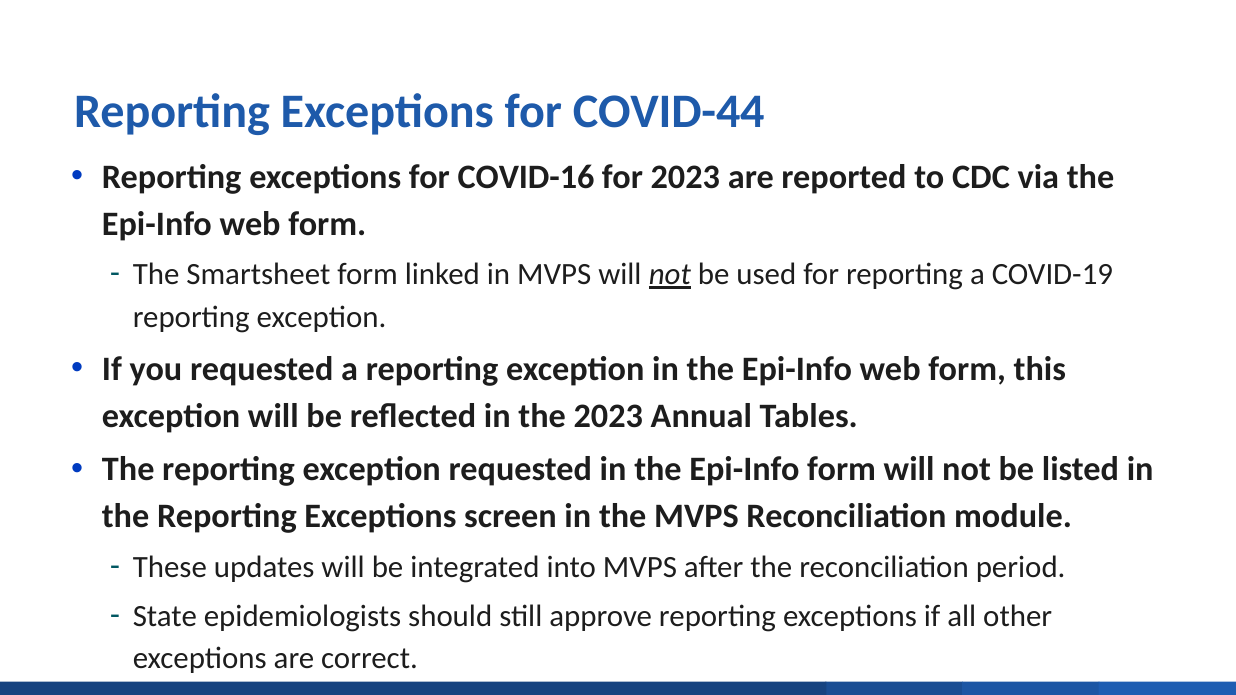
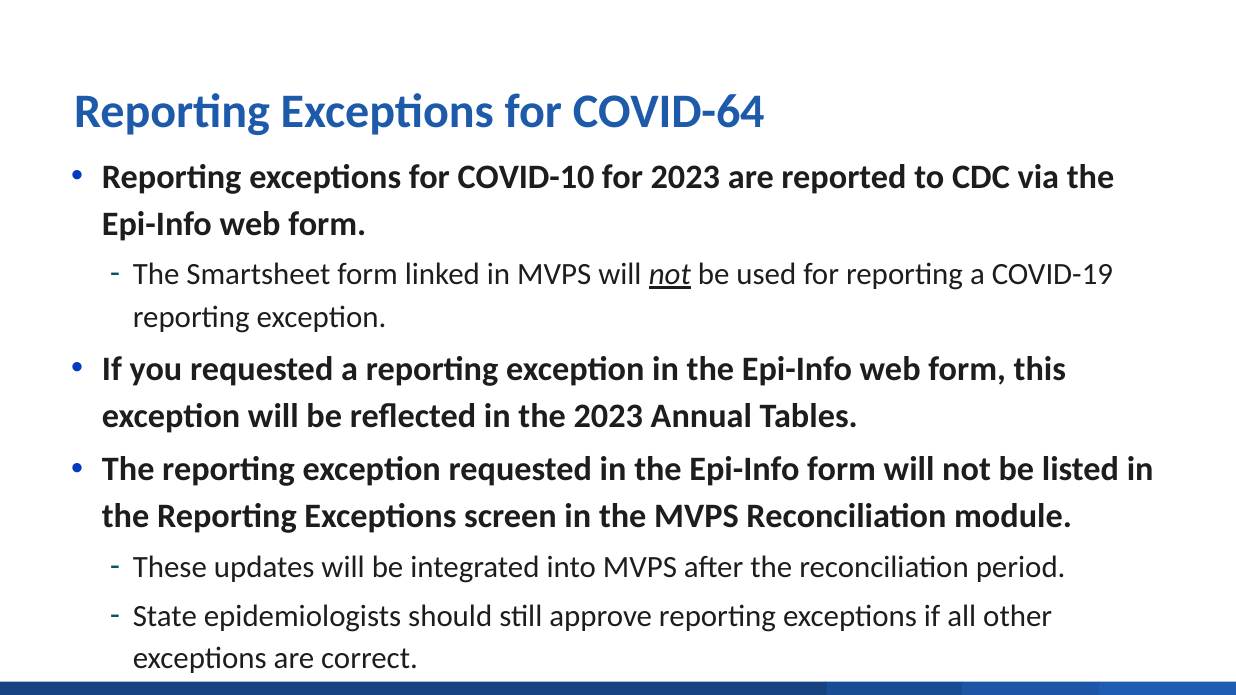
COVID-44: COVID-44 -> COVID-64 (669, 112)
COVID-16: COVID-16 -> COVID-10 (526, 177)
